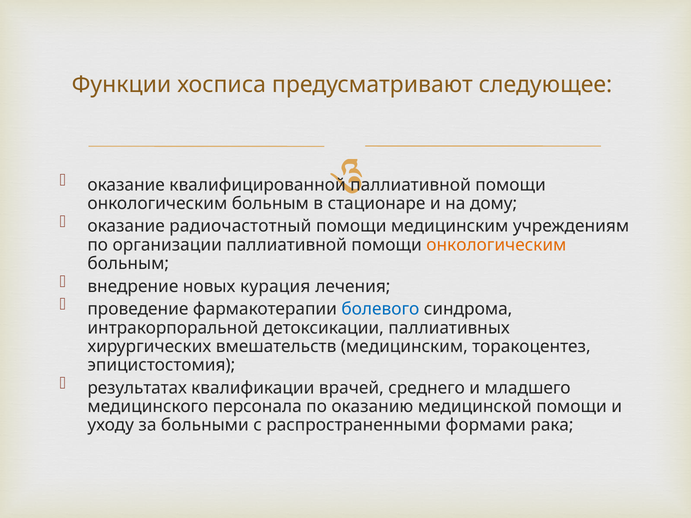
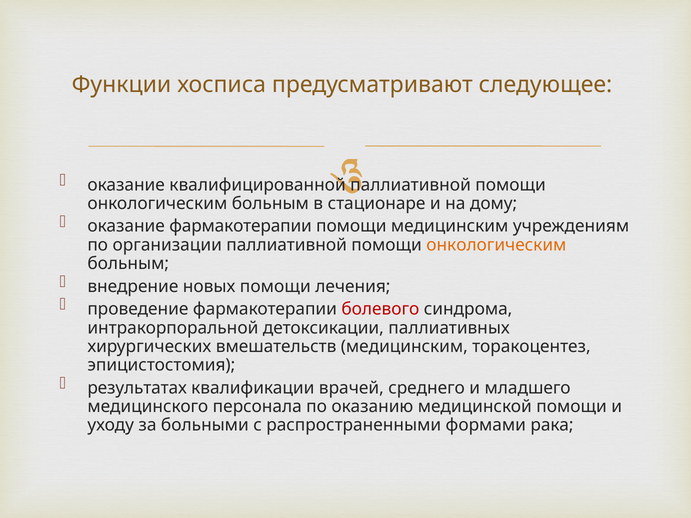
оказание радиочастотный: радиочастотный -> фармакотерапии (241, 226)
новых курация: курация -> помощи (275, 287)
болевого colour: blue -> red (380, 309)
